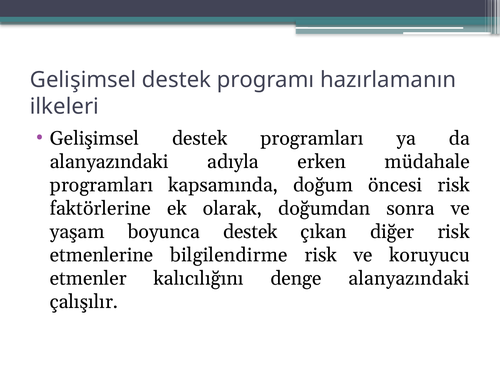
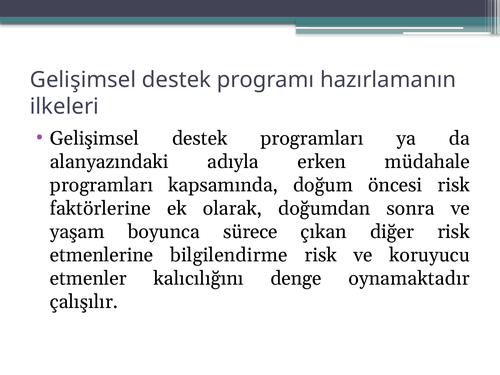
boyunca destek: destek -> sürece (250, 232)
denge alanyazındaki: alanyazındaki -> oynamaktadır (409, 279)
